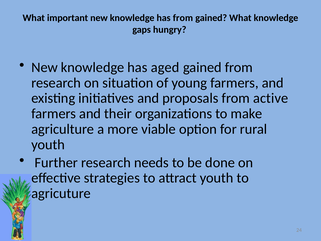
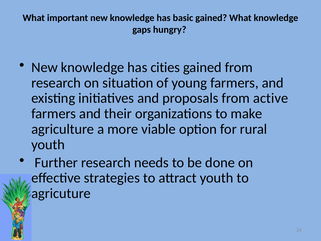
has from: from -> basic (183, 18)
aged: aged -> cities (165, 67)
